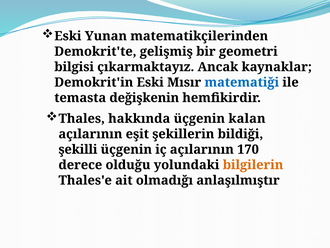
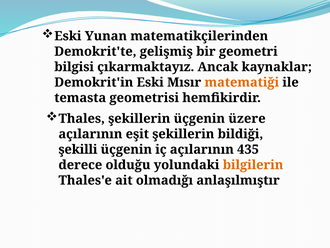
matematiği colour: blue -> orange (242, 82)
değişkenin: değişkenin -> geometrisi (144, 98)
Thales hakkında: hakkında -> şekillerin (139, 118)
kalan: kalan -> üzere (247, 118)
170: 170 -> 435 (248, 149)
